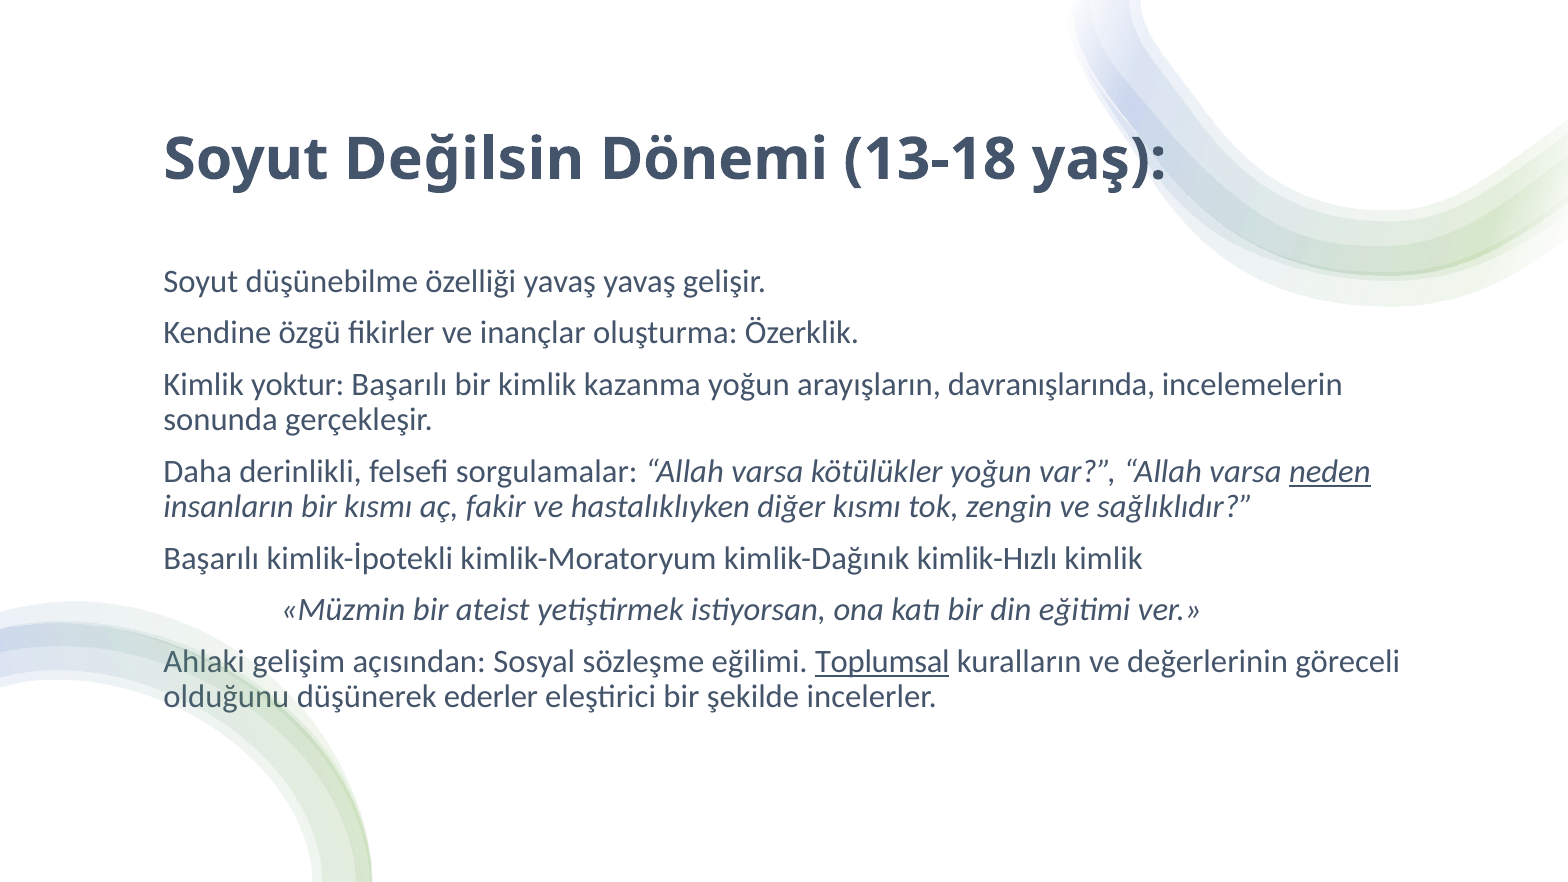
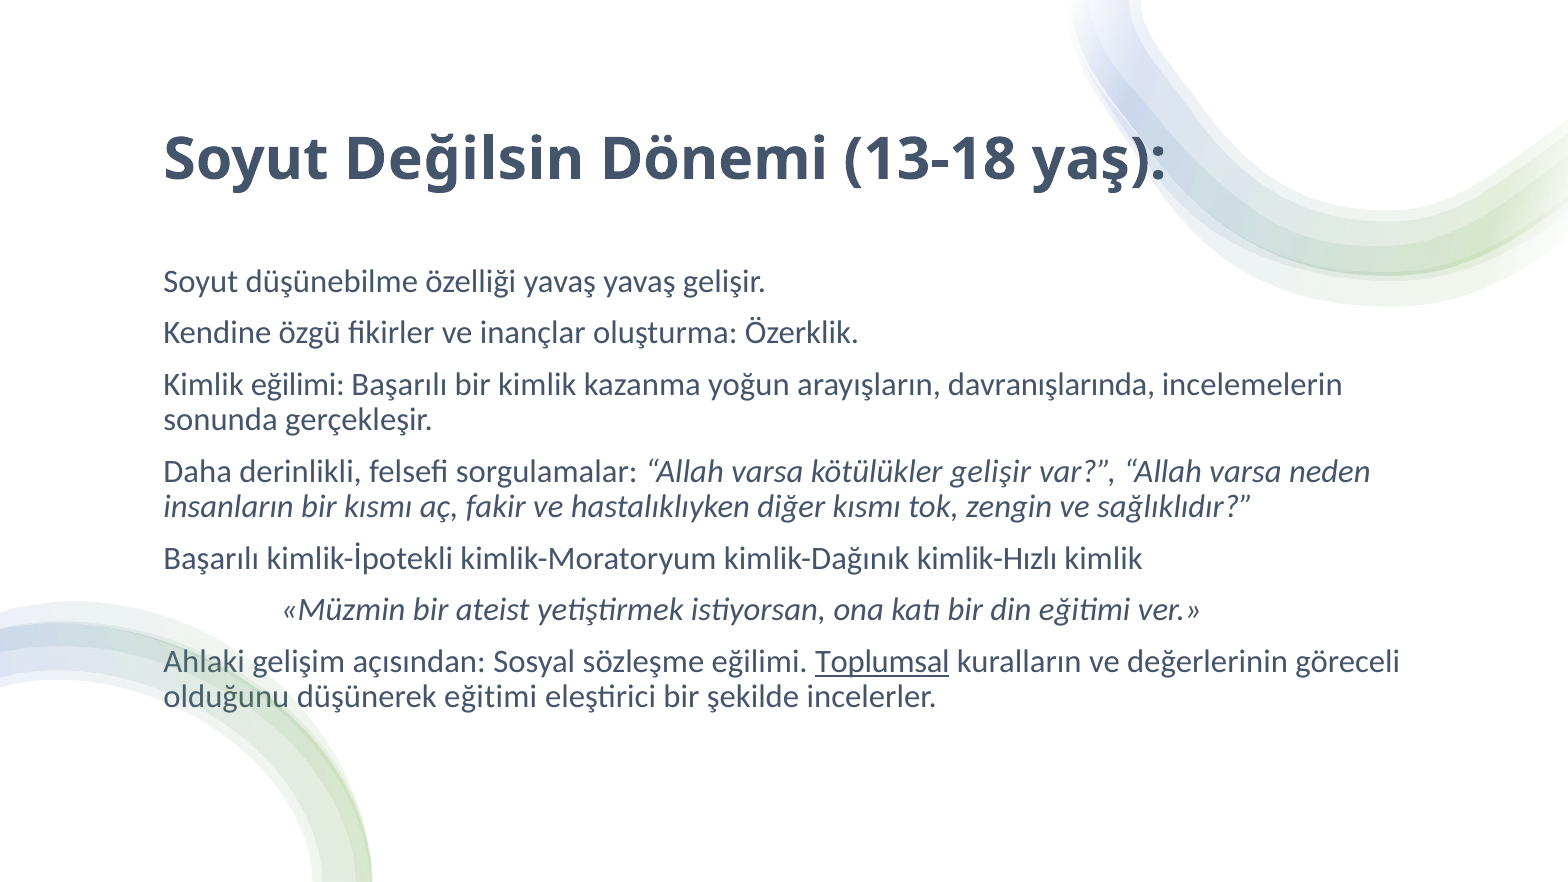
Kimlik yoktur: yoktur -> eğilimi (298, 385)
kötülükler yoğun: yoğun -> gelişir (991, 471)
neden underline: present -> none (1330, 471)
ederler: ederler -> eğitimi (491, 697)
